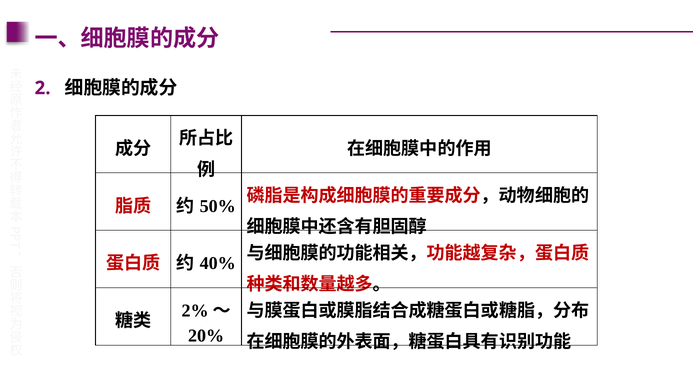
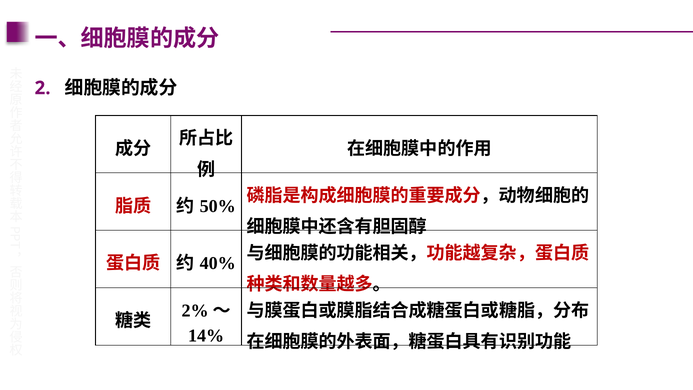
20%: 20% -> 14% (206, 336)
